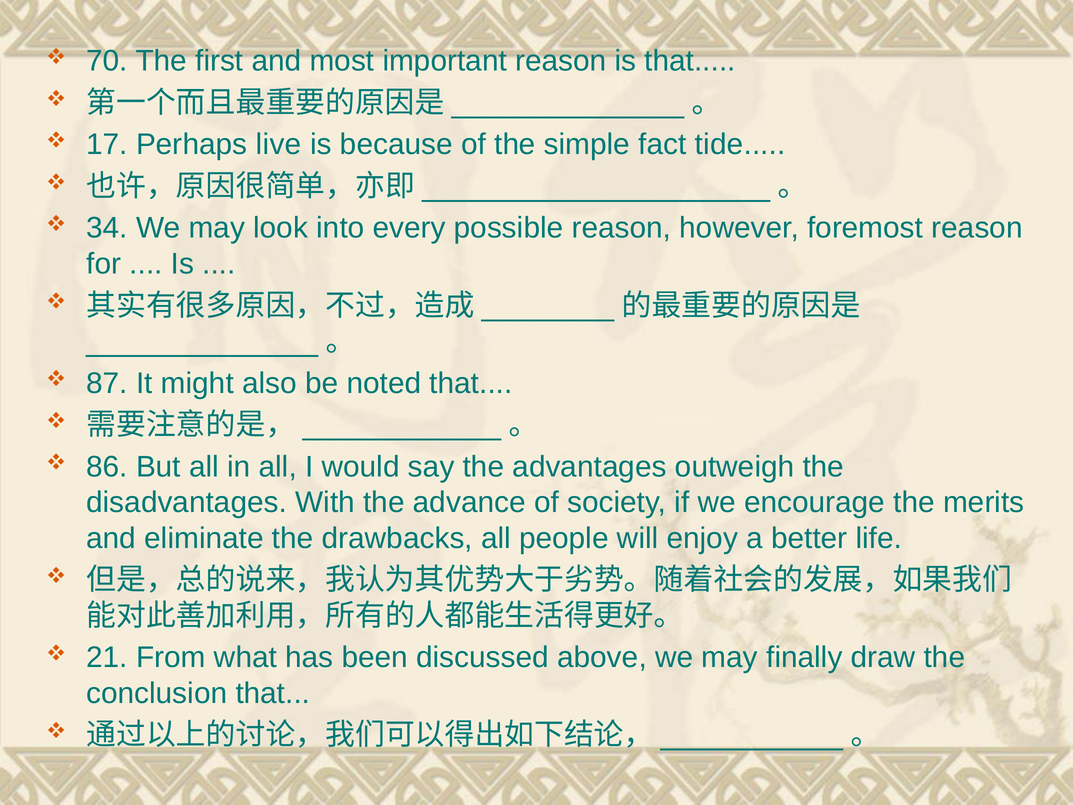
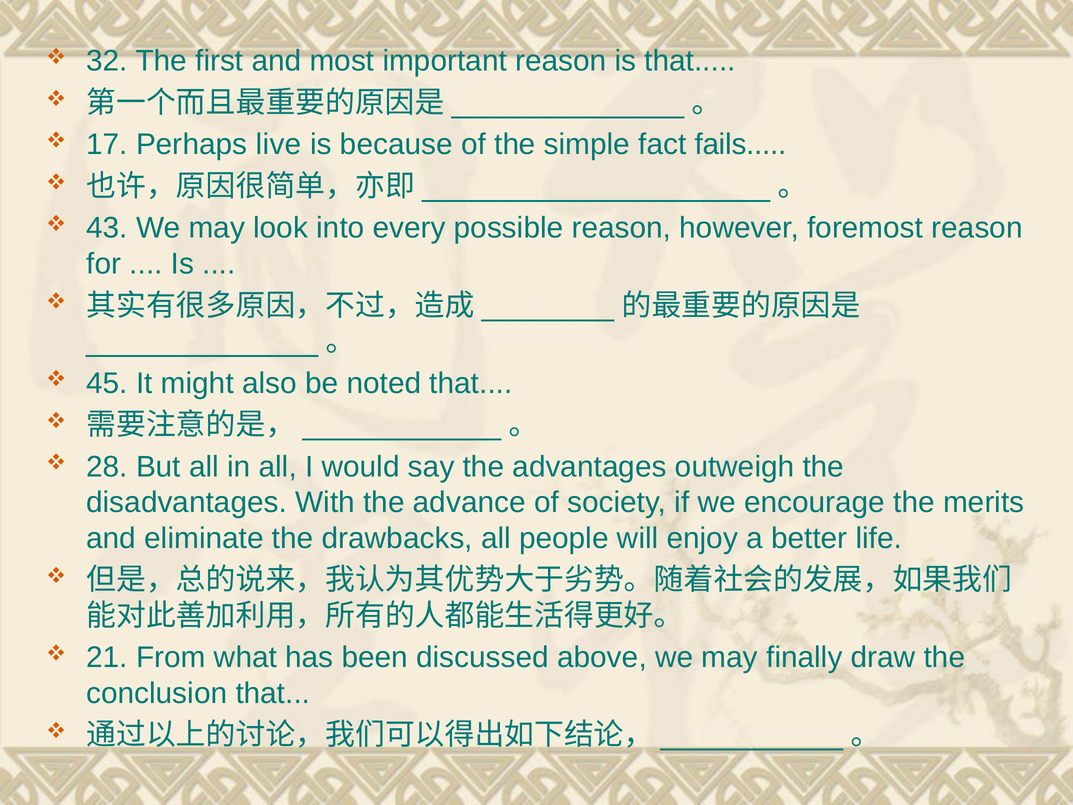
70: 70 -> 32 (107, 61)
tide: tide -> fails (740, 145)
34: 34 -> 43 (107, 228)
87: 87 -> 45 (107, 383)
86: 86 -> 28 (107, 467)
